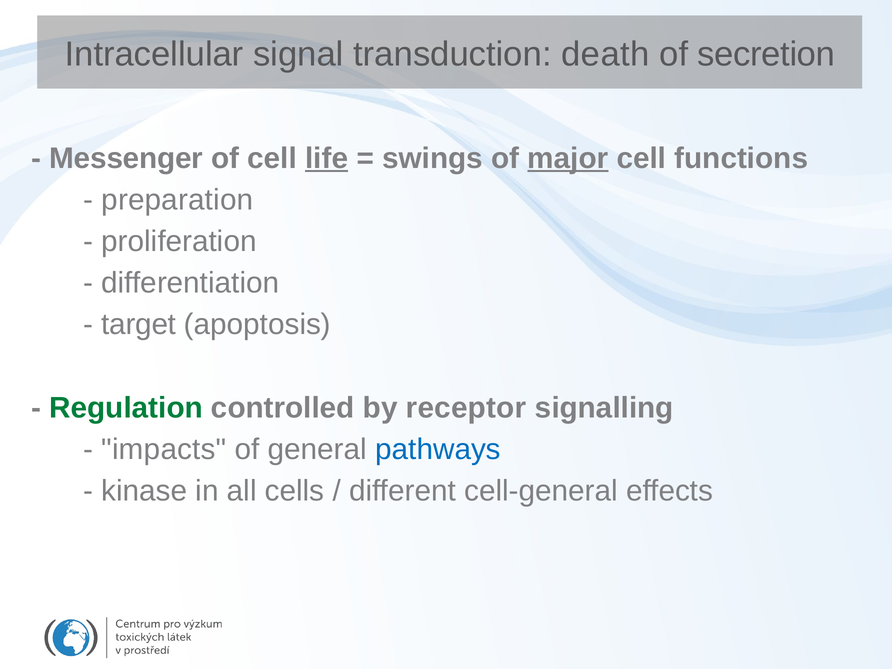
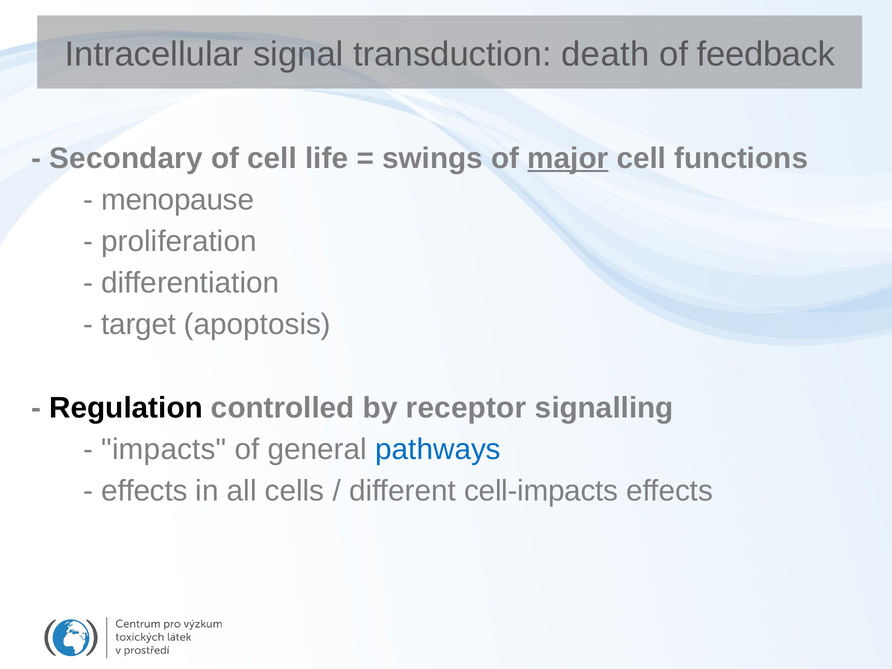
secretion: secretion -> feedback (766, 54)
Messenger: Messenger -> Secondary (126, 158)
life underline: present -> none (327, 158)
preparation: preparation -> menopause (178, 200)
Regulation colour: green -> black (126, 408)
kinase: kinase -> effects (144, 491)
cell-general: cell-general -> cell-impacts (541, 491)
